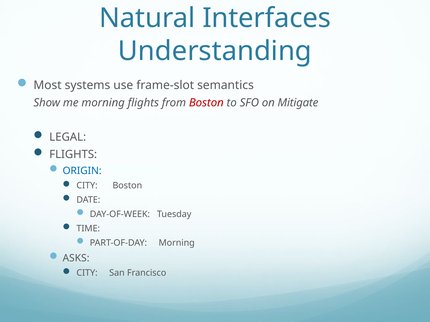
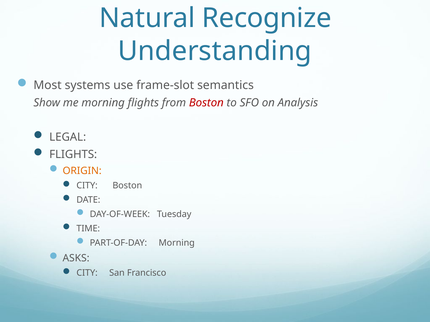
Interfaces: Interfaces -> Recognize (267, 18)
Mitigate: Mitigate -> Analysis (298, 103)
ORIGIN colour: blue -> orange (82, 171)
